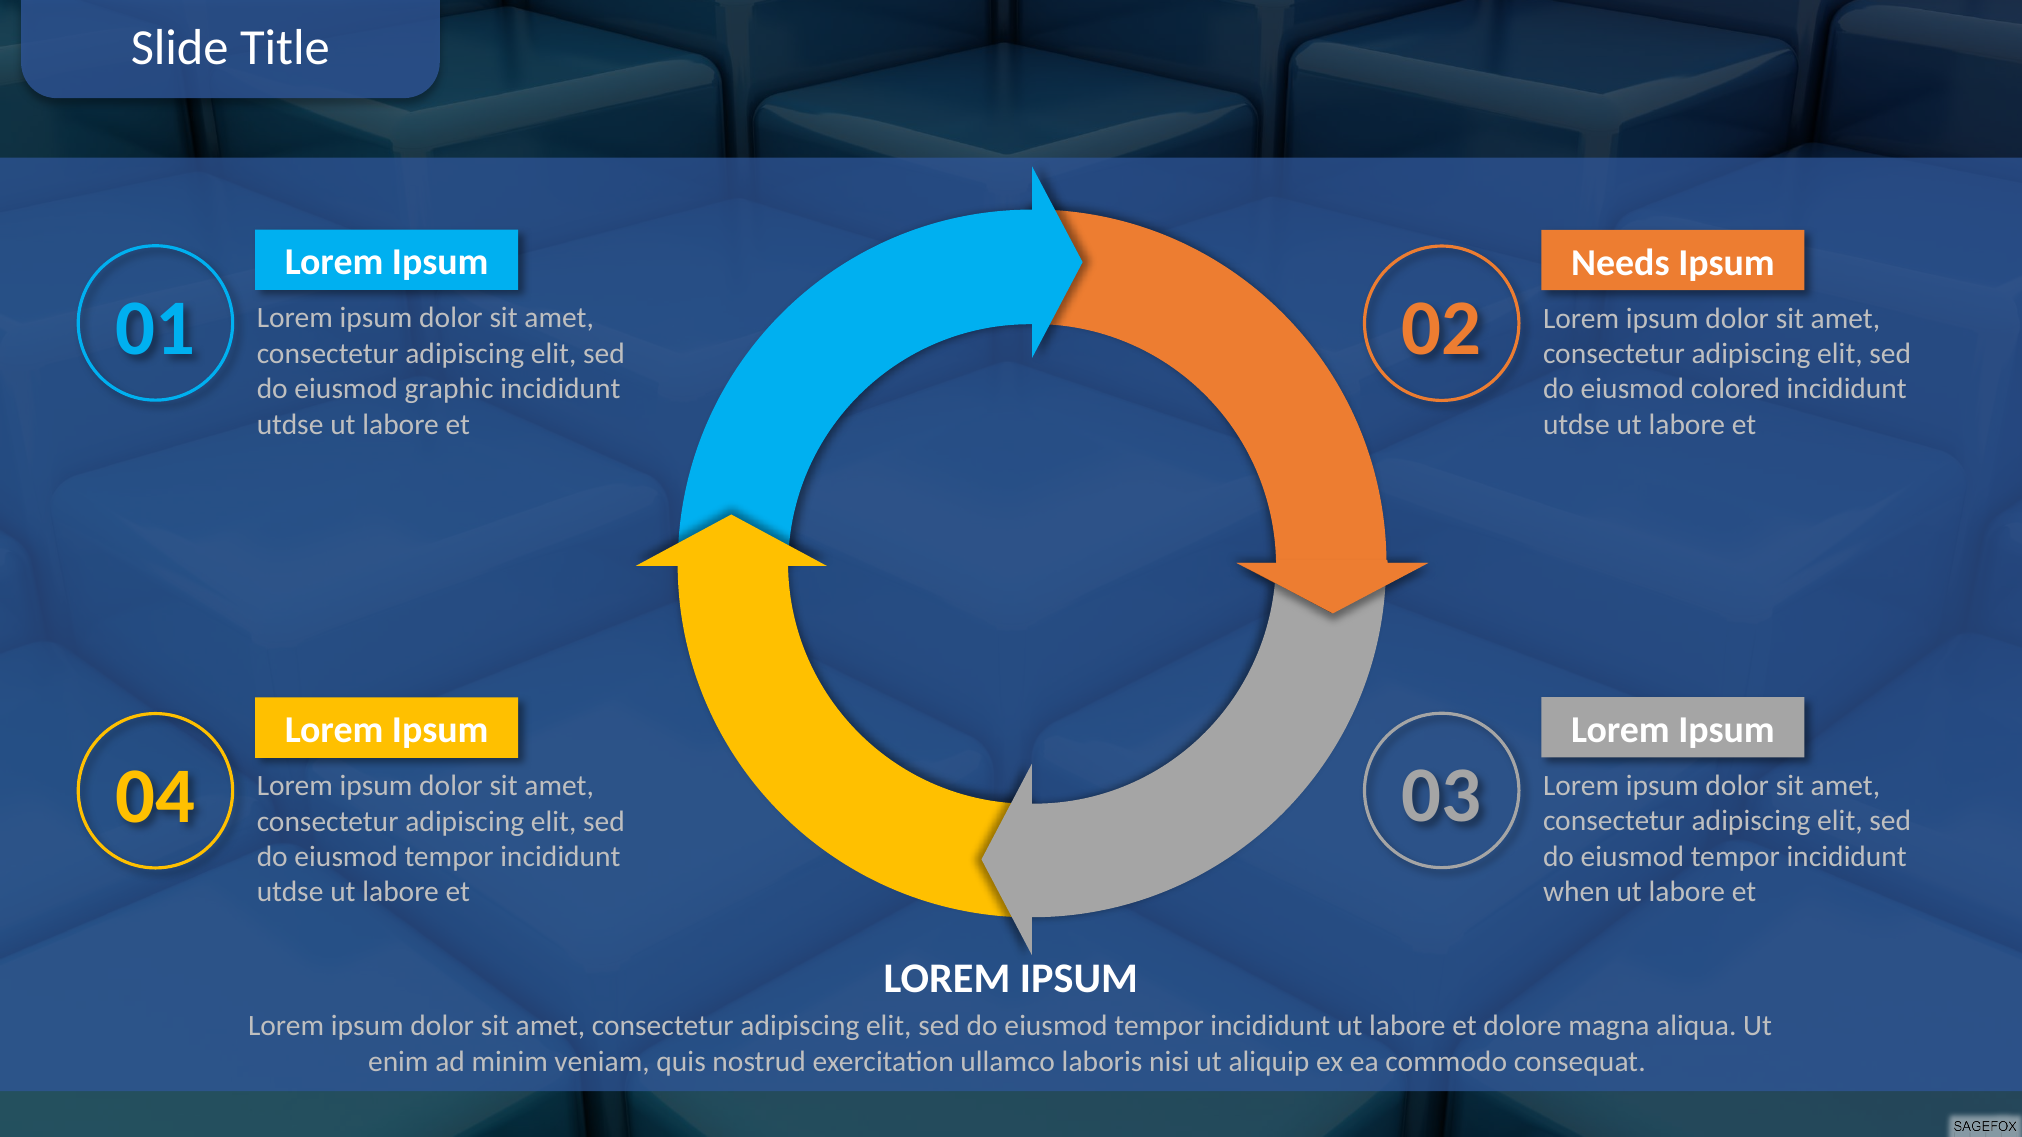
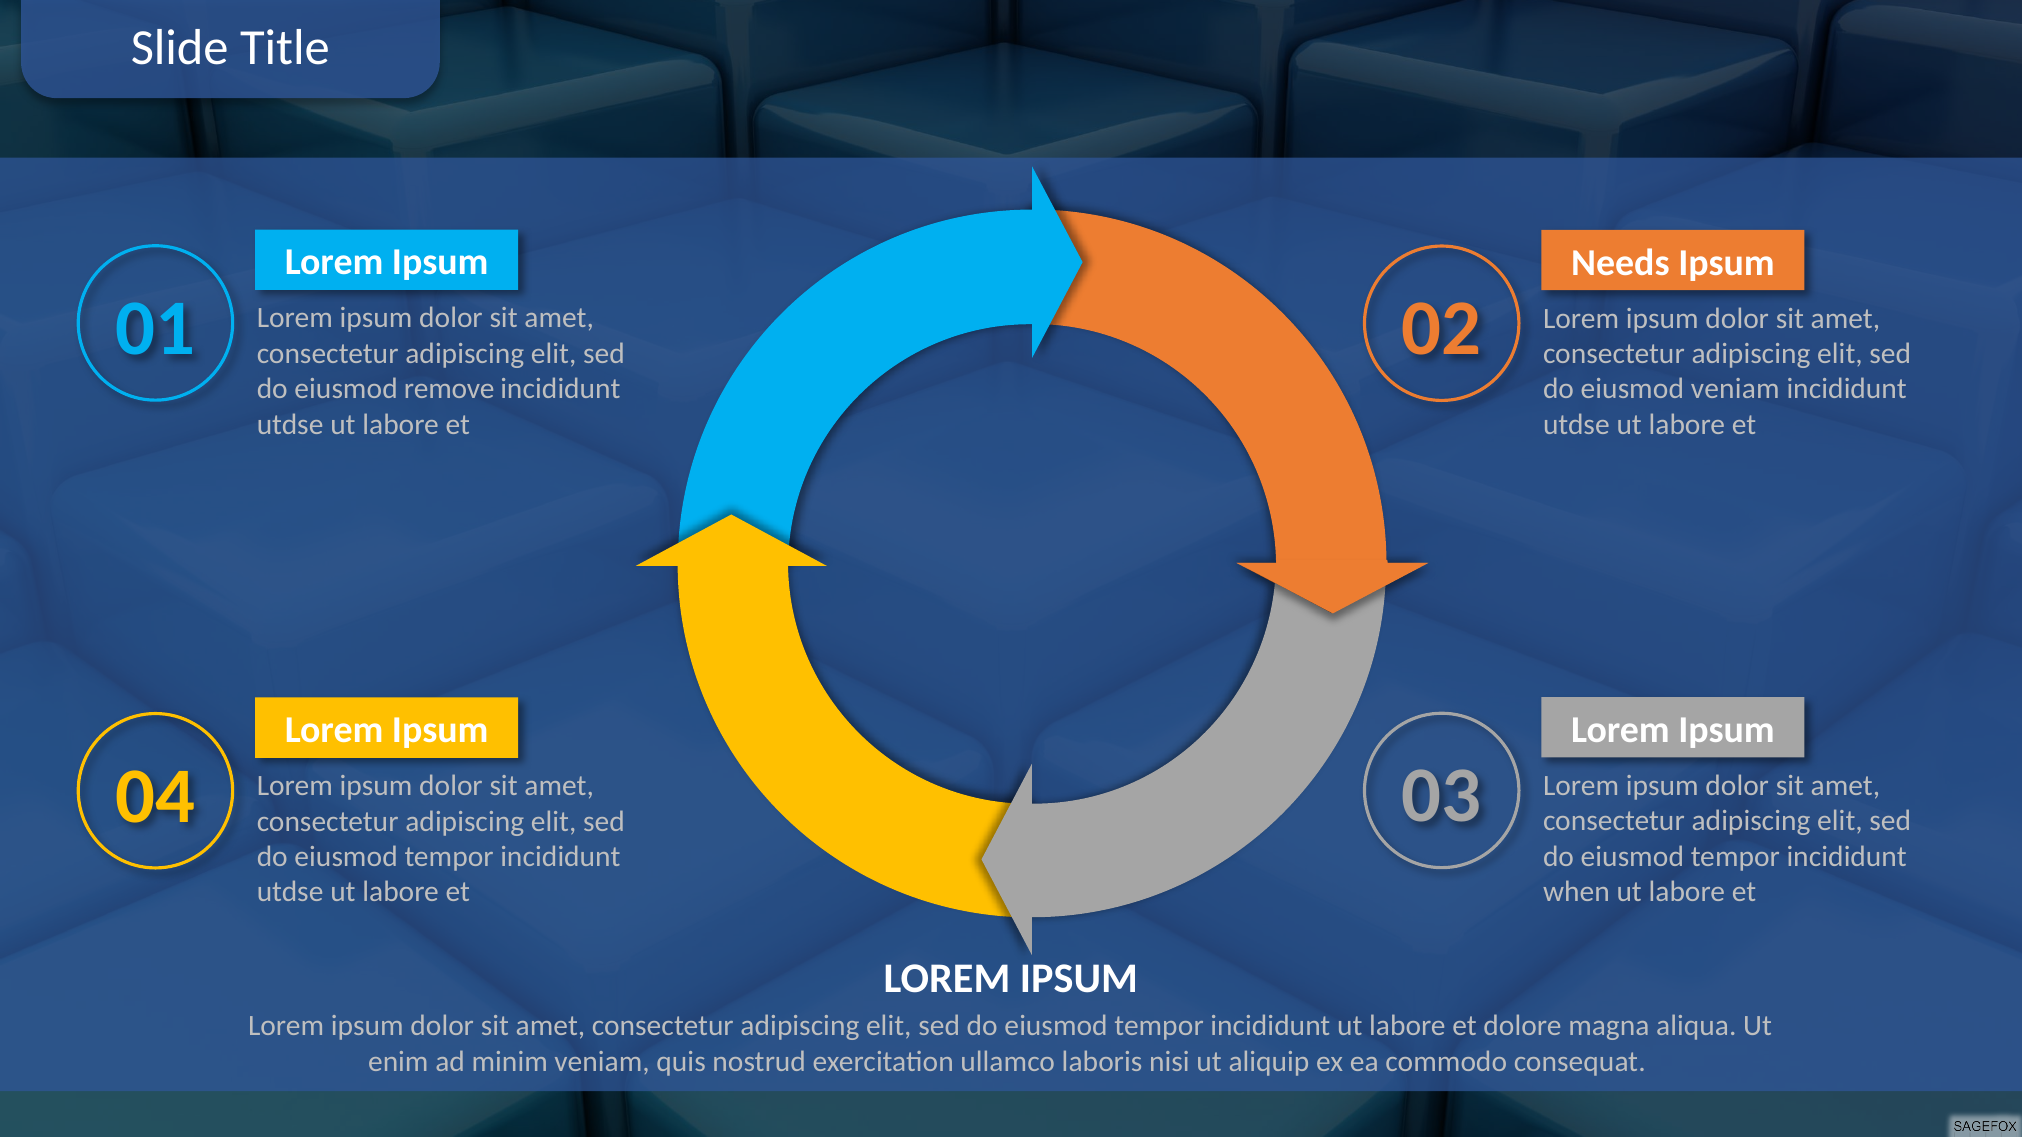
graphic: graphic -> remove (449, 389)
eiusmod colored: colored -> veniam (1735, 389)
